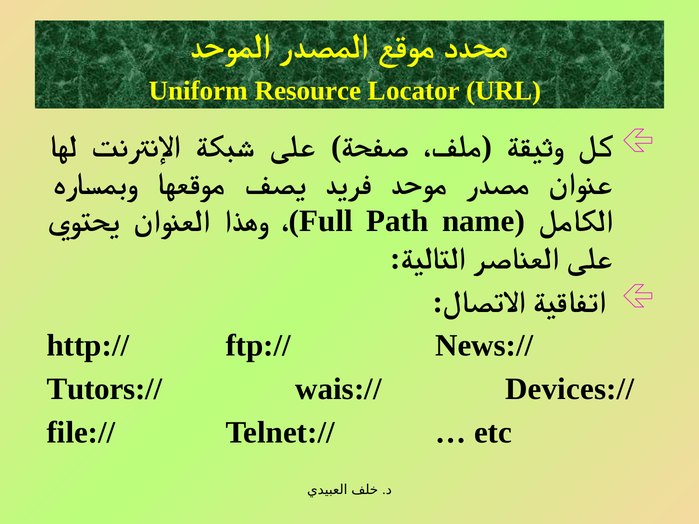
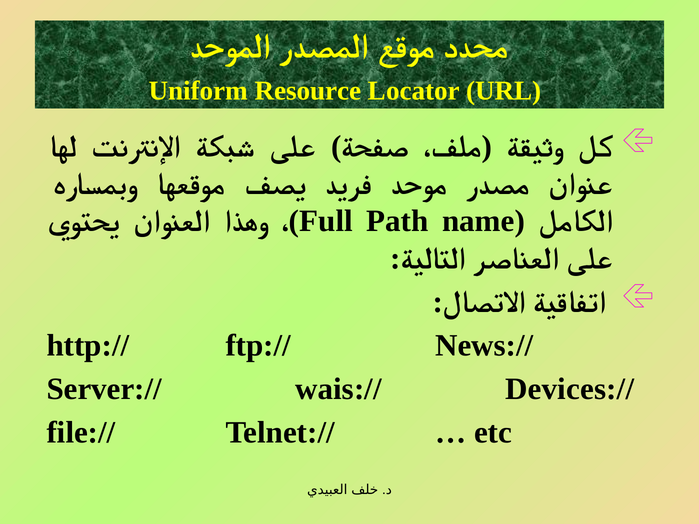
Tutors://: Tutors:// -> Server:// (104, 389)
